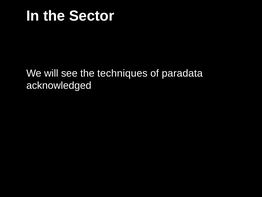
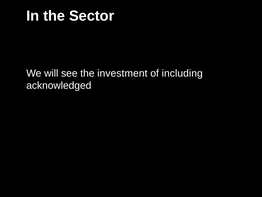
techniques: techniques -> investment (122, 73)
paradata: paradata -> including (182, 73)
